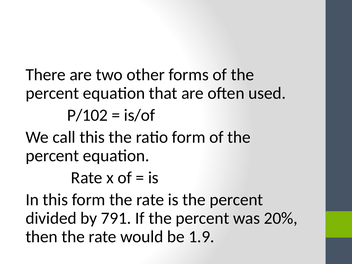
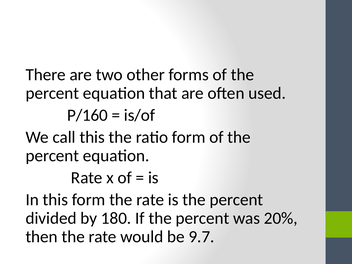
P/102: P/102 -> P/160 (87, 115)
791: 791 -> 180 (116, 218)
1.9: 1.9 -> 9.7 (202, 237)
